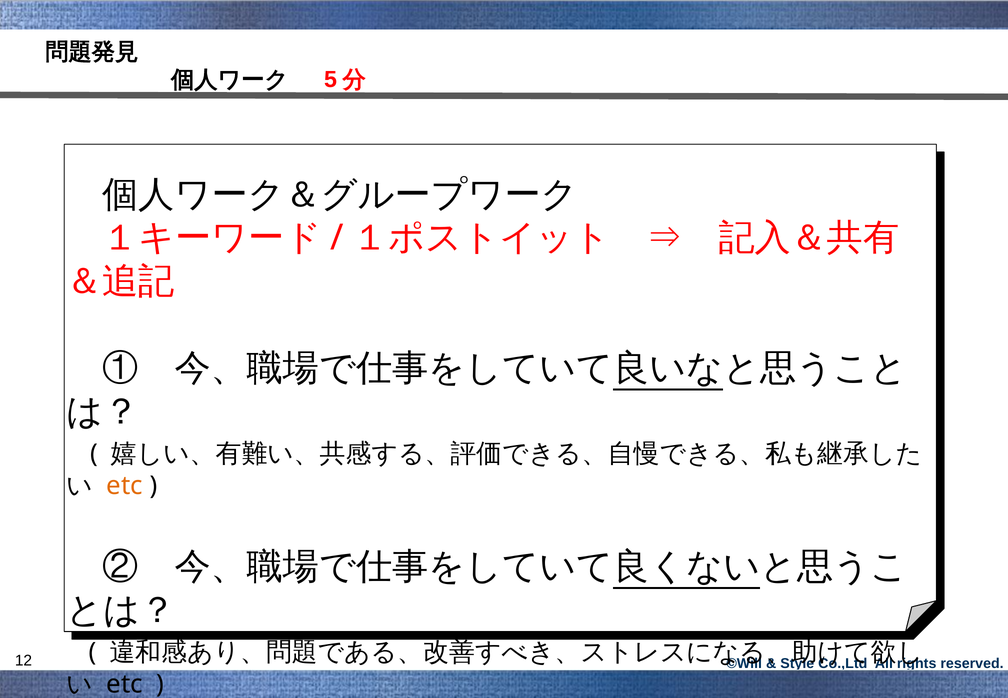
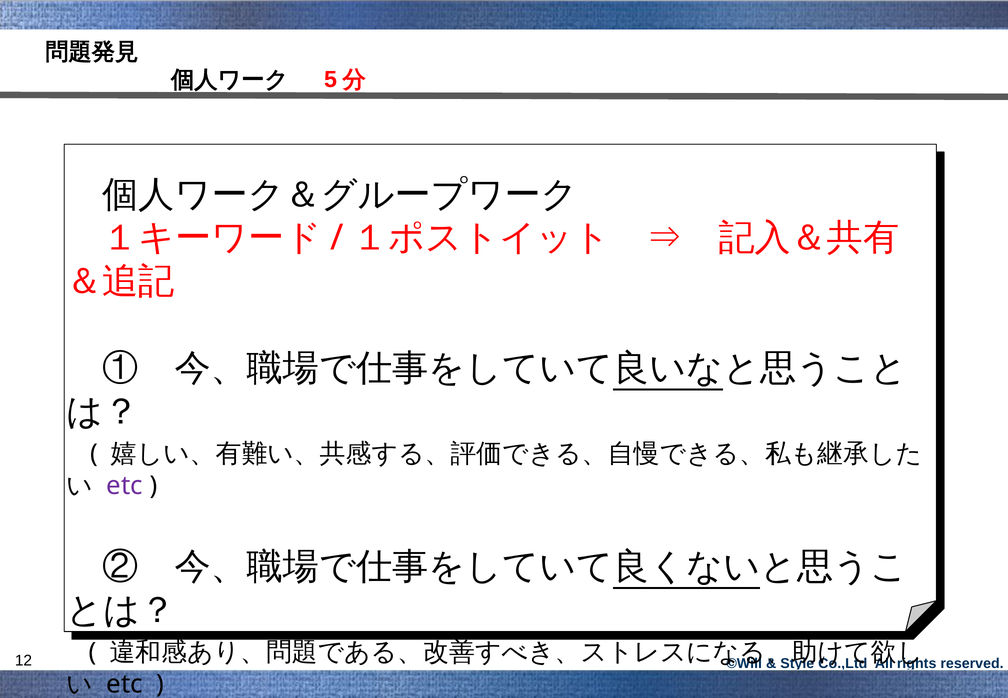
etc colour: orange -> purple (125, 485)
